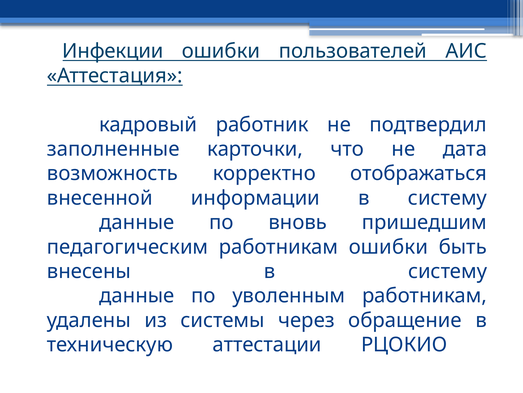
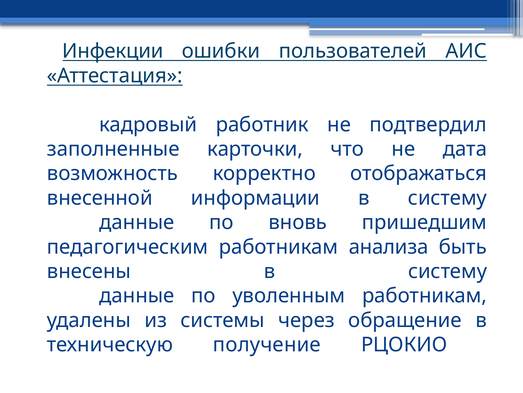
работникам ошибки: ошибки -> анализа (389, 247)
аттестации: аттестации -> получение (267, 344)
